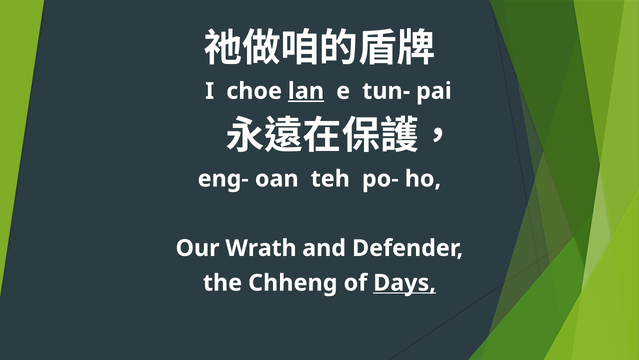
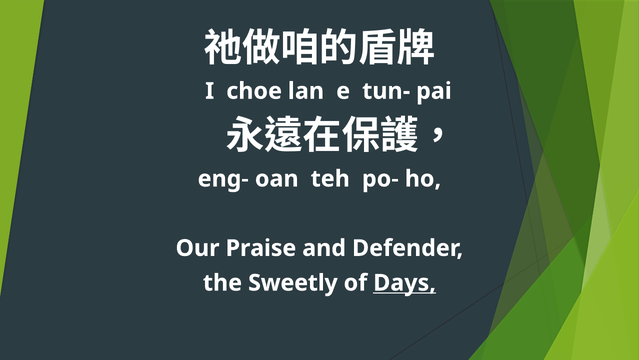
lan underline: present -> none (306, 91)
Wrath: Wrath -> Praise (261, 248)
Chheng: Chheng -> Sweetly (293, 282)
